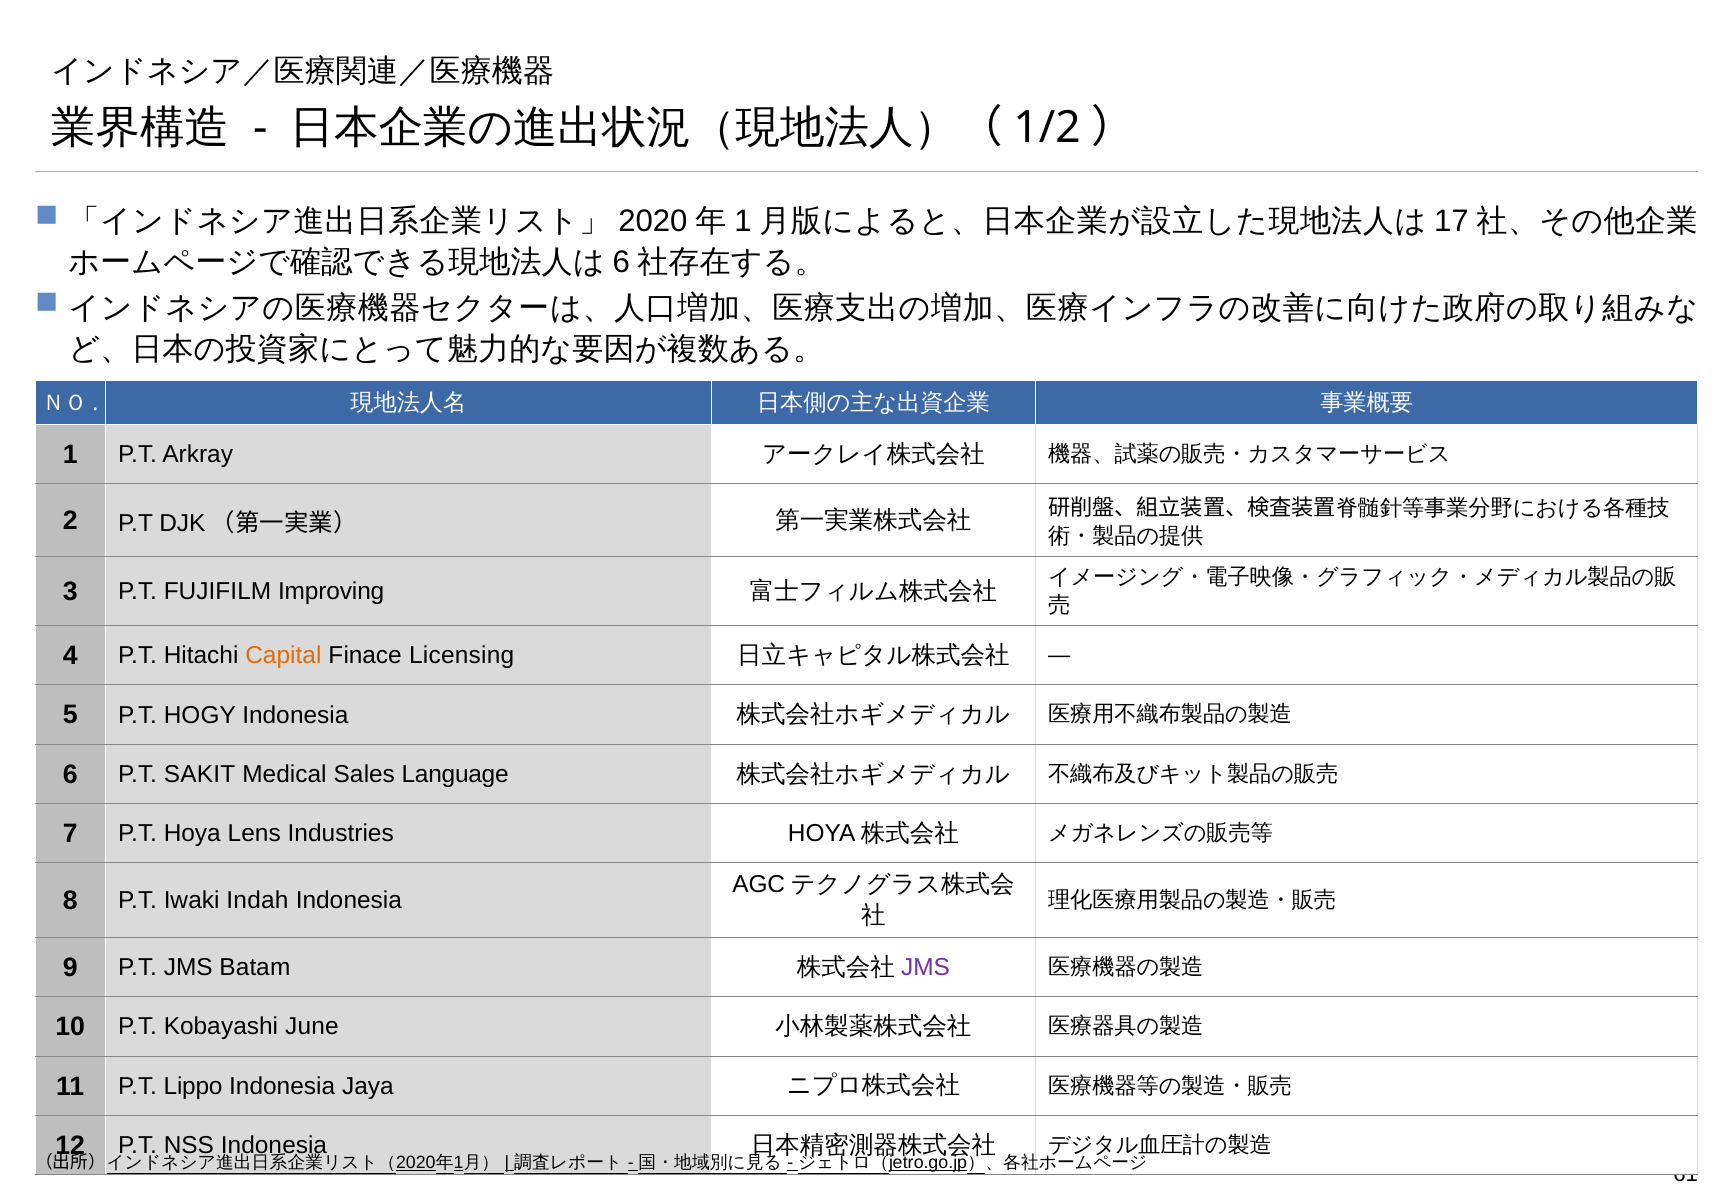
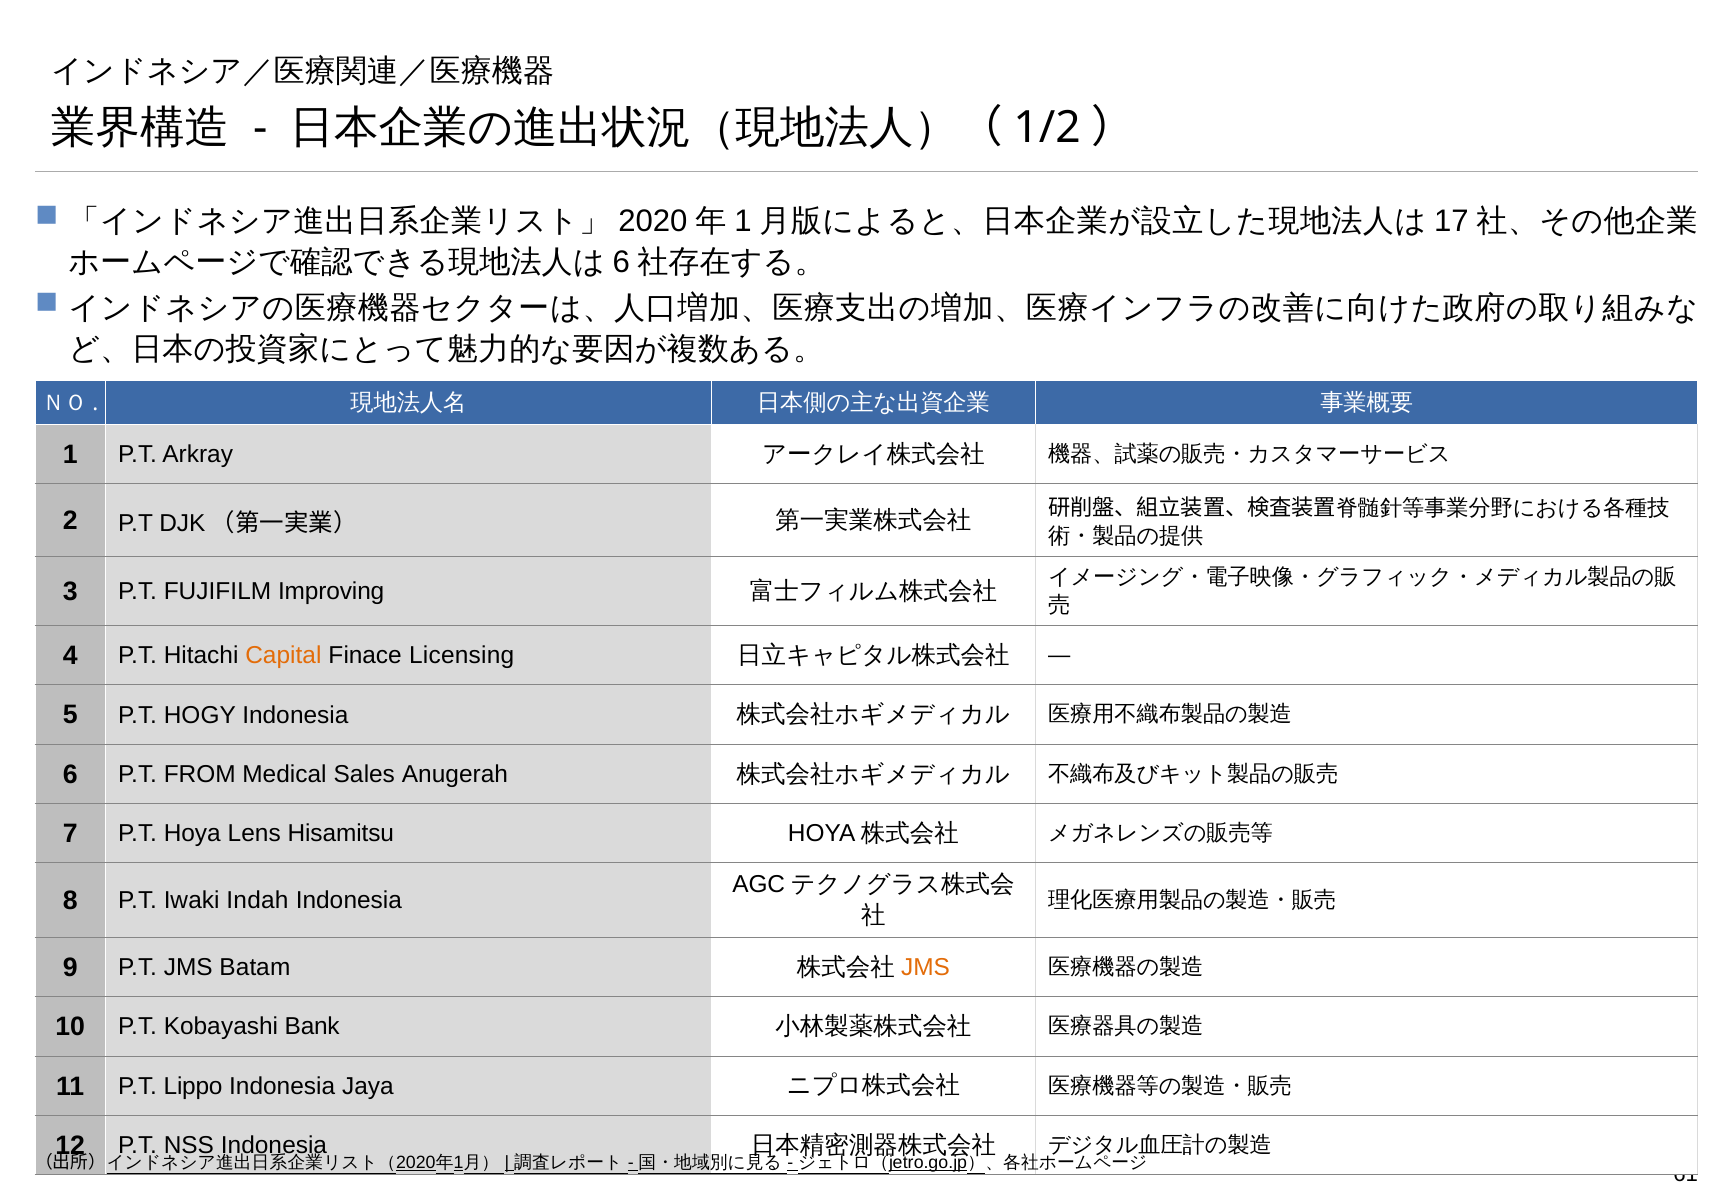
SAKIT: SAKIT -> FROM (200, 774)
Language: Language -> Anugerah (455, 774)
Industries: Industries -> Hisamitsu (341, 833)
JMS colour: purple -> orange (925, 967)
June: June -> Bank (312, 1027)
